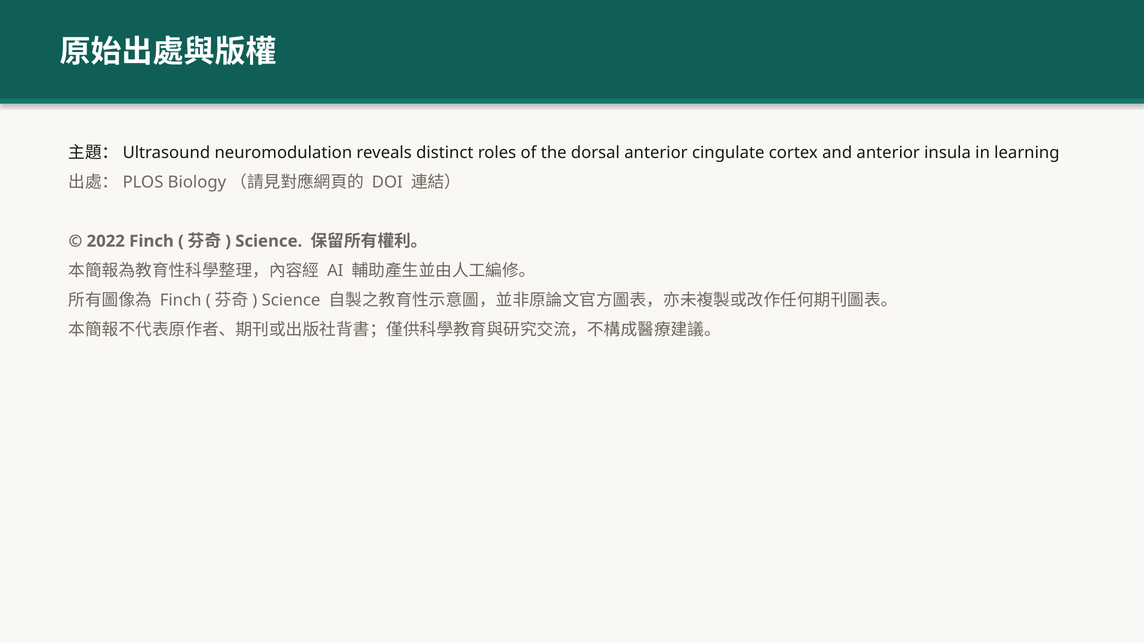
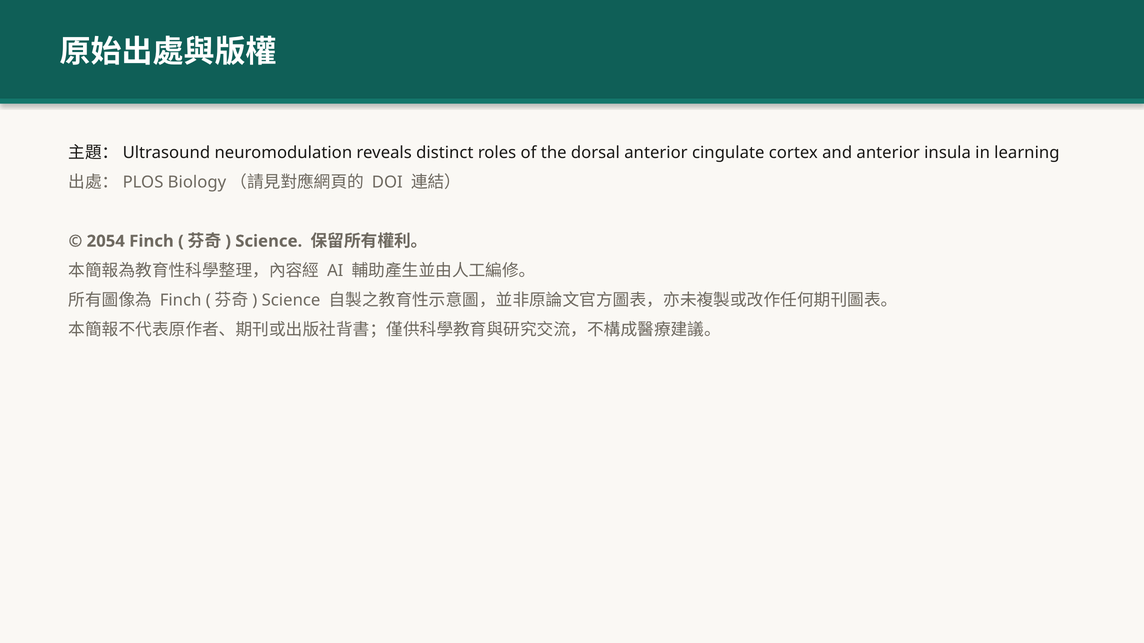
2022: 2022 -> 2054 (106, 241)
